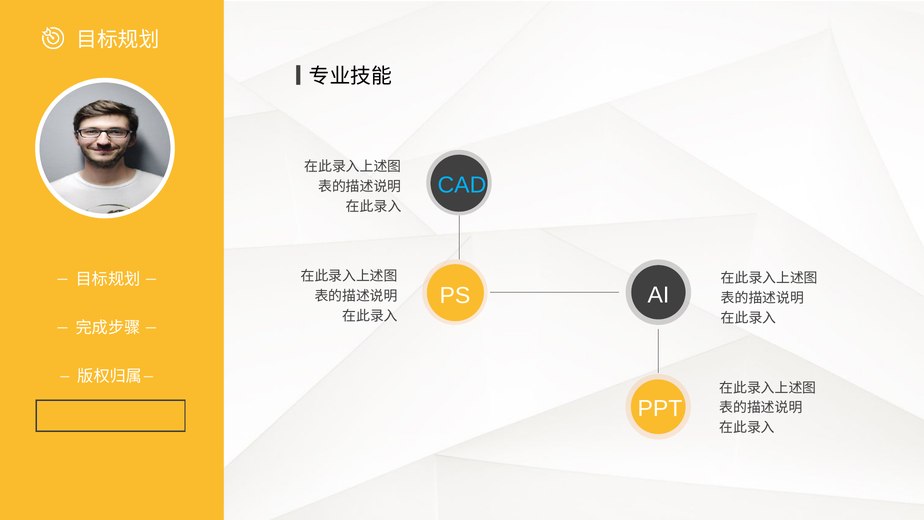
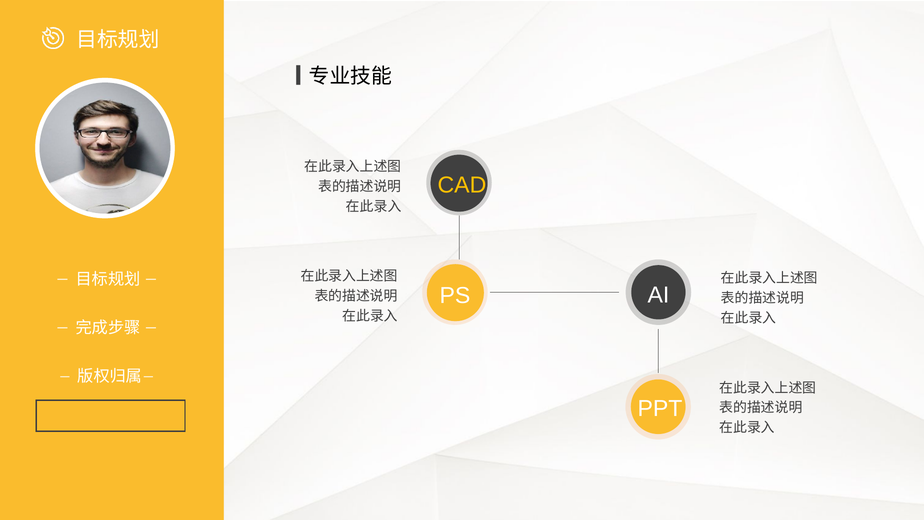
CAD colour: light blue -> yellow (462, 185)
